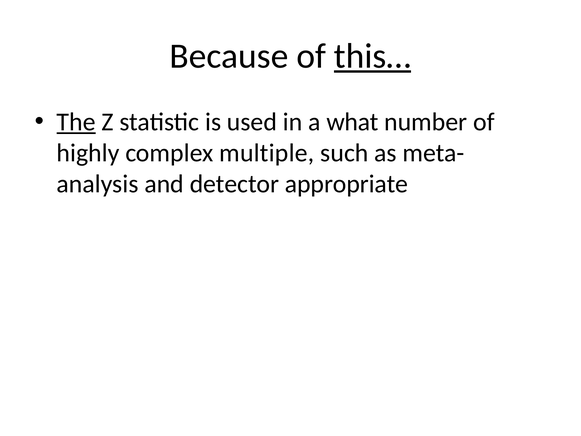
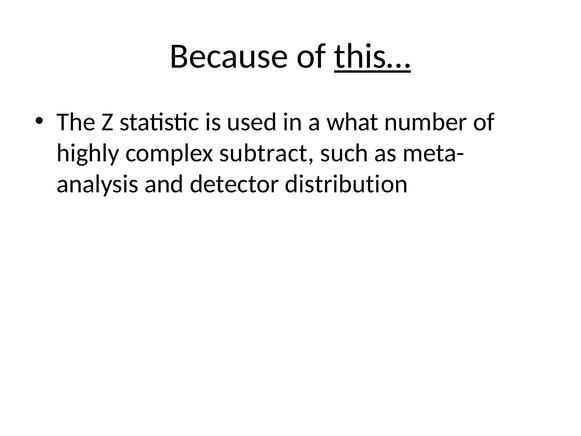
The underline: present -> none (76, 122)
multiple: multiple -> subtract (267, 153)
appropriate: appropriate -> distribution (346, 184)
